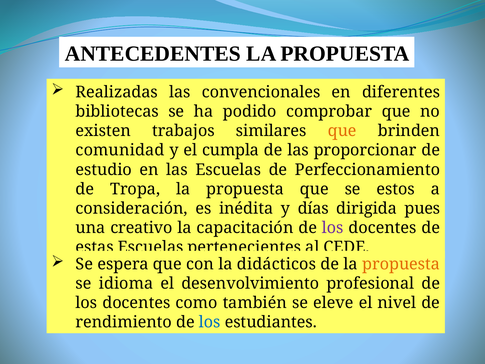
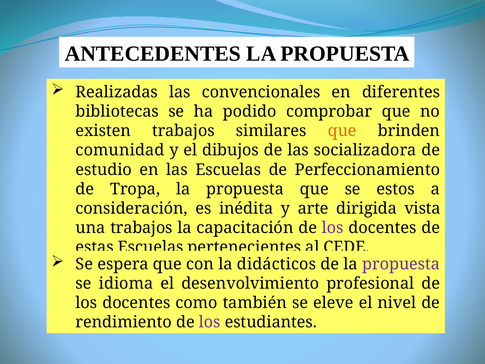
cumpla: cumpla -> dibujos (231, 150)
proporcionar: proporcionar -> socializadora (365, 150)
días: días -> arte (313, 208)
pues: pues -> vista (422, 208)
una creativo: creativo -> trabajos (141, 228)
propuesta colour: orange -> purple (401, 264)
los colour: blue -> purple (210, 322)
